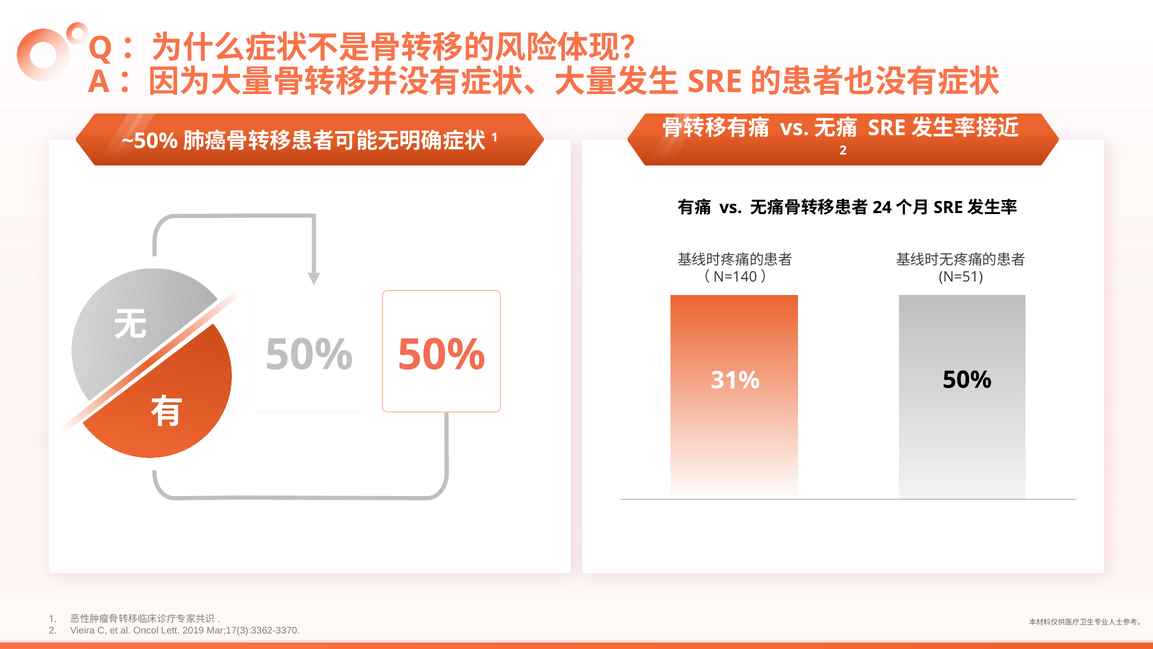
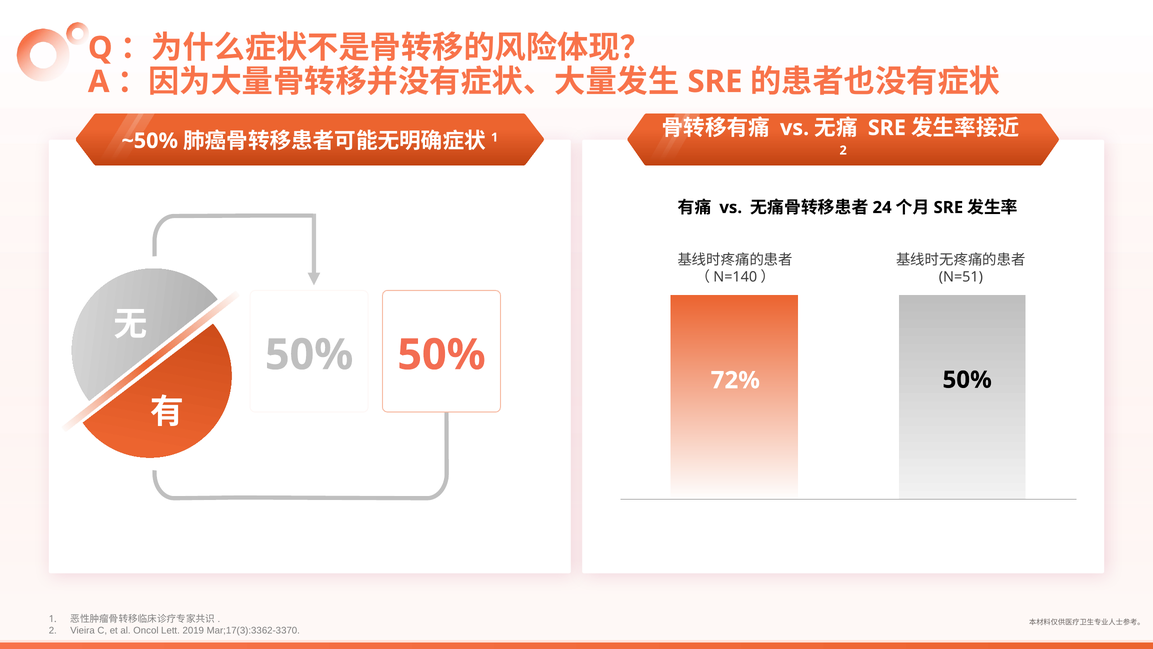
31%: 31% -> 72% (735, 380)
